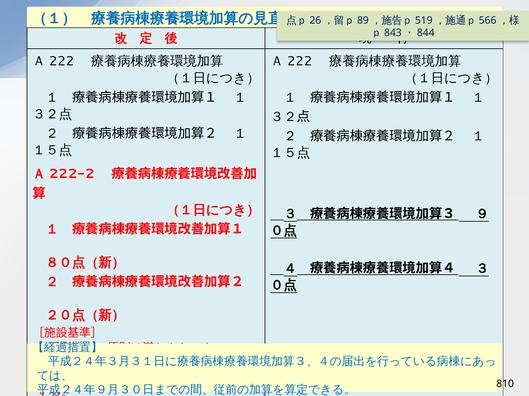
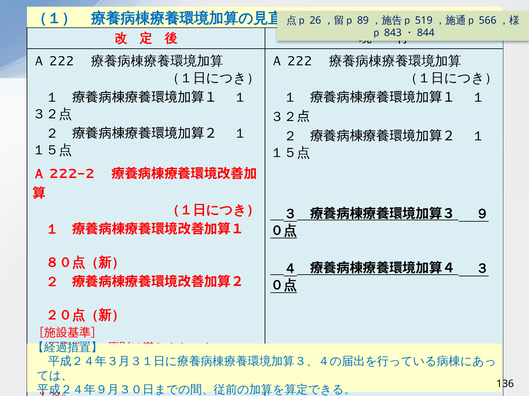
810: 810 -> 136 (505, 384)
